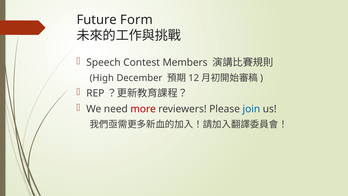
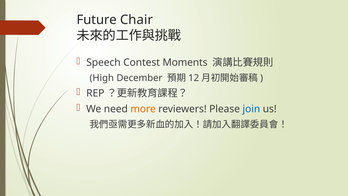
Form: Form -> Chair (136, 20)
Members: Members -> Moments (185, 62)
more colour: red -> orange (143, 109)
